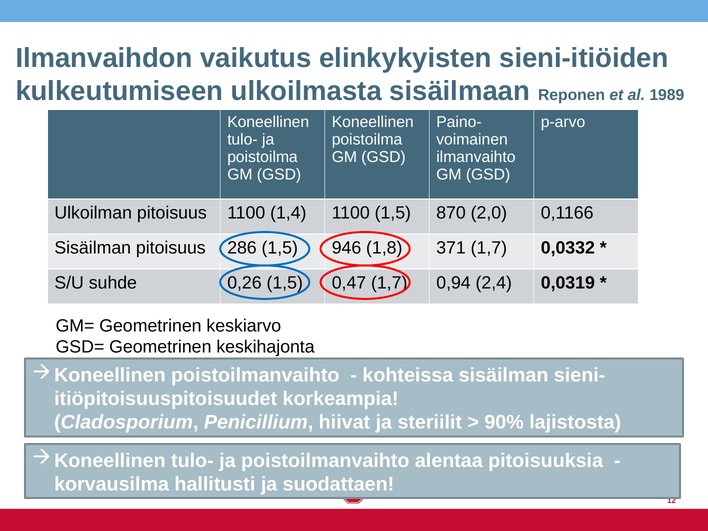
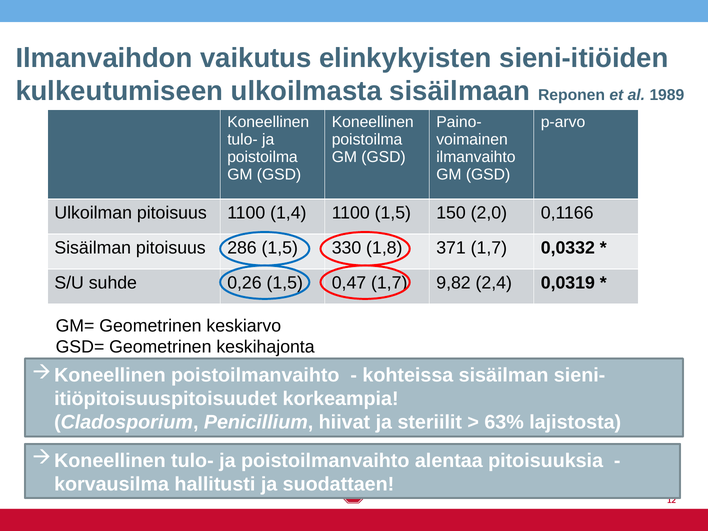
870: 870 -> 150 (451, 213)
946: 946 -> 330 (347, 248)
0,94: 0,94 -> 9,82 (454, 283)
90%: 90% -> 63% (504, 422)
